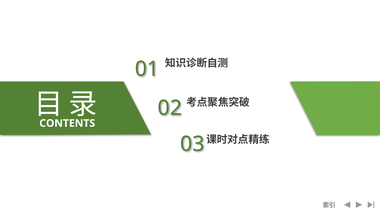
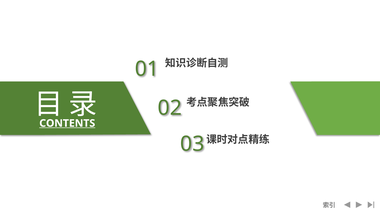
CONTENTS underline: none -> present (67, 123)
